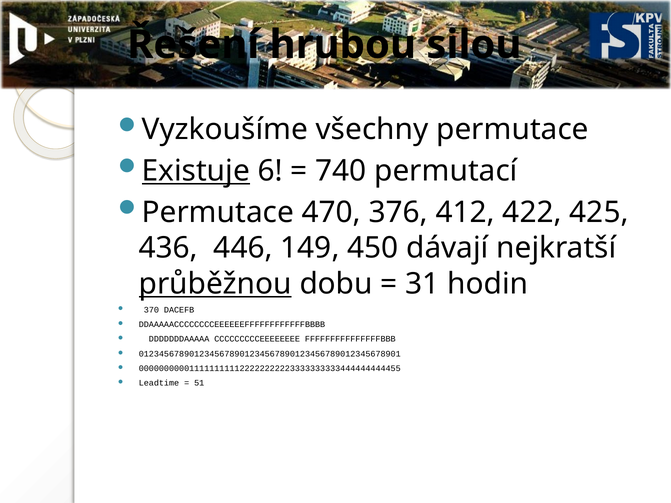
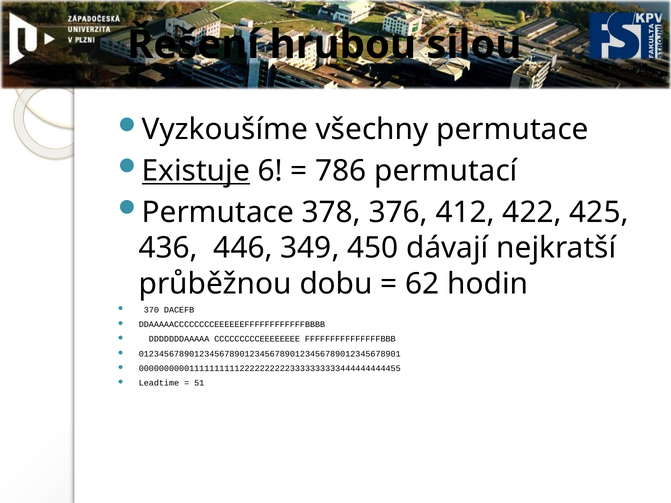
740: 740 -> 786 (341, 171)
470: 470 -> 378 (331, 212)
149: 149 -> 349 (310, 248)
průběžnou underline: present -> none (215, 284)
31: 31 -> 62 (422, 284)
